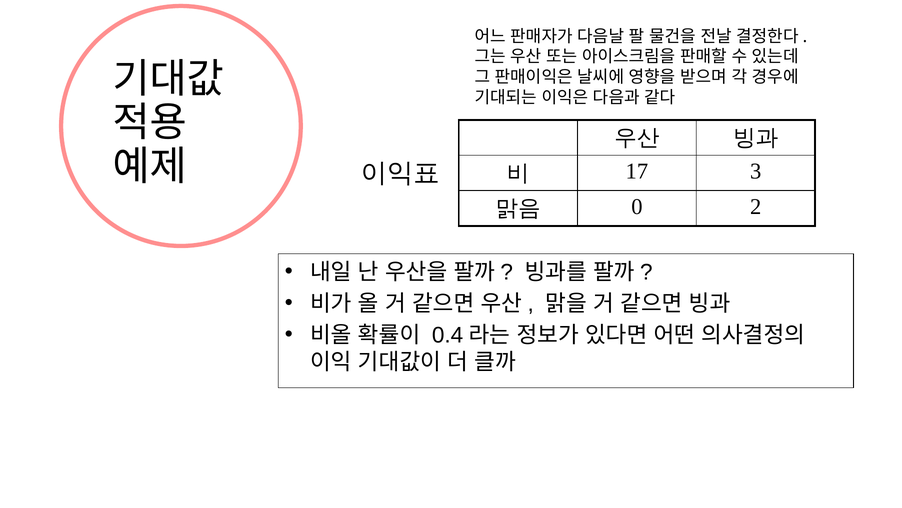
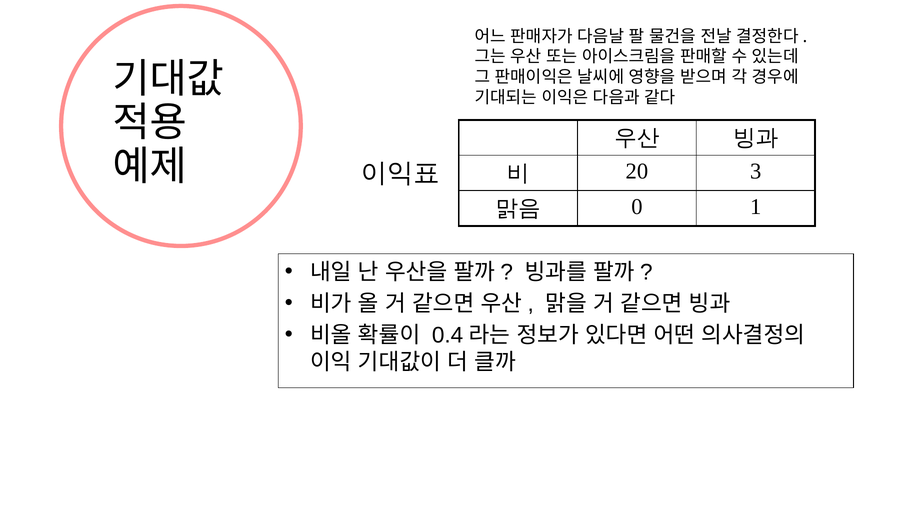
17: 17 -> 20 (637, 171)
2: 2 -> 1 (756, 206)
